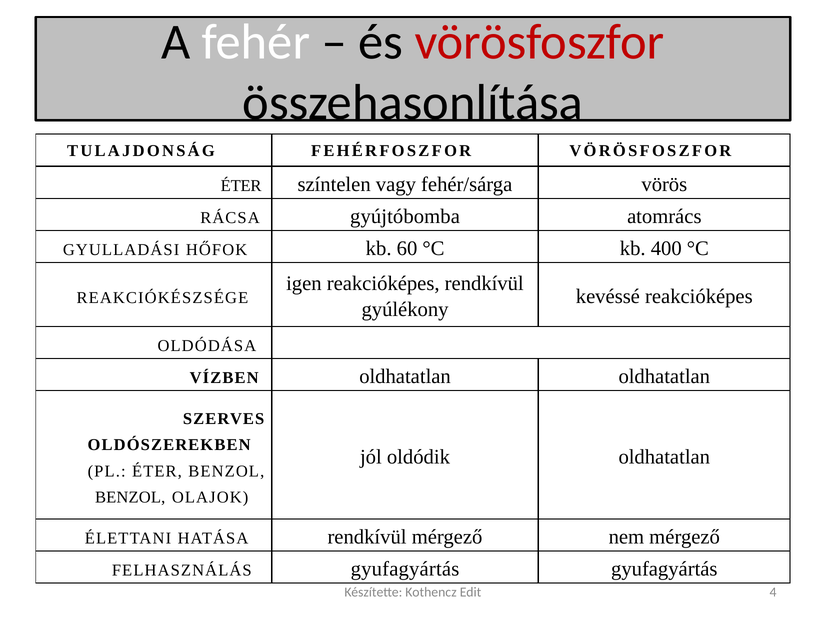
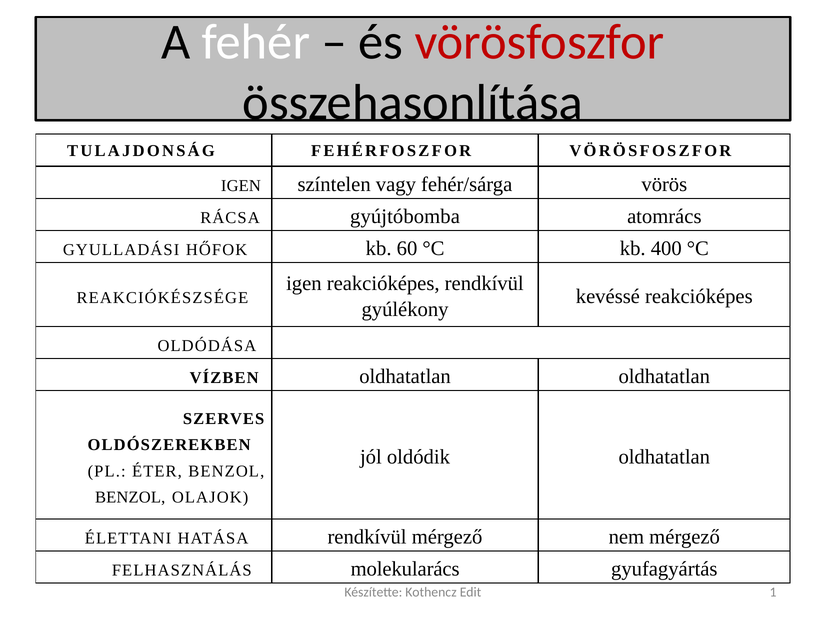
ÉTER: ÉTER -> IGEN (241, 185)
FELHASZNÁLÁS gyufagyártás: gyufagyártás -> molekularács (405, 569)
4: 4 -> 1 (773, 591)
